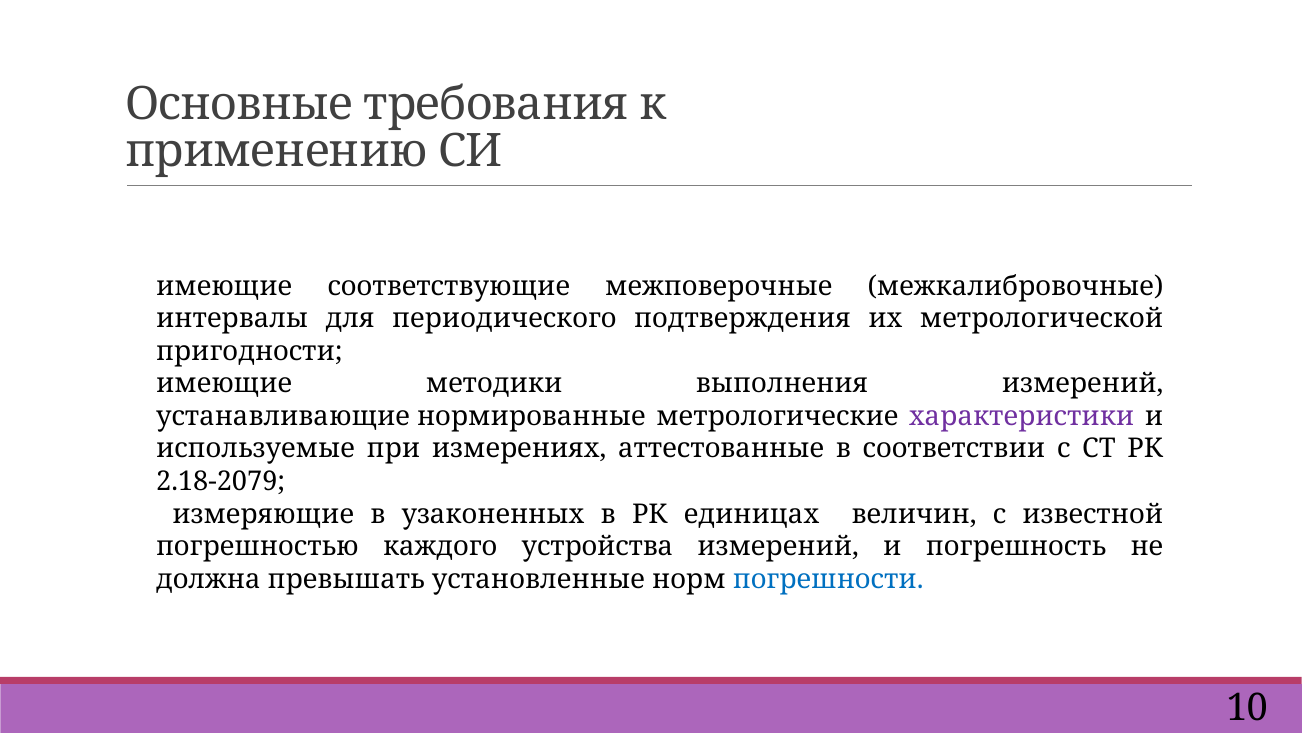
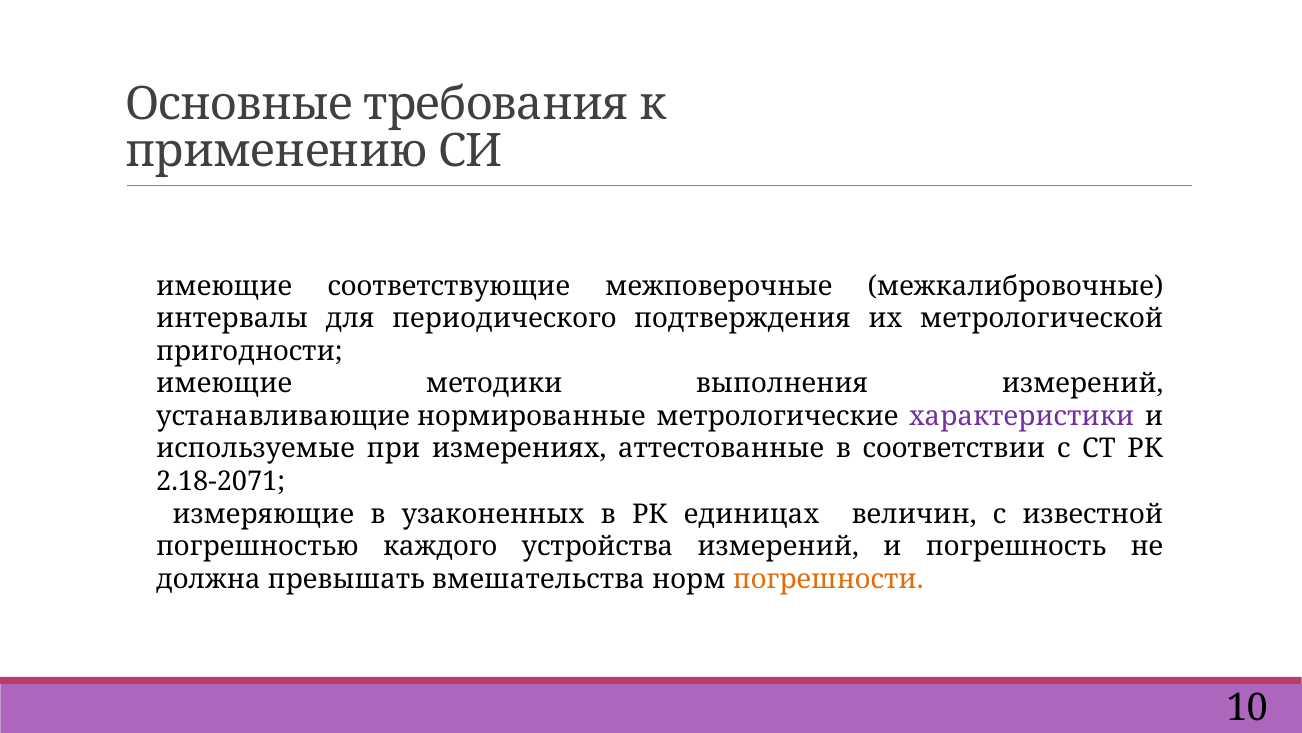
2.18-2079: 2.18-2079 -> 2.18-2071 (221, 481)
установленные: установленные -> вмешательства (538, 579)
погрешности colour: blue -> orange (828, 579)
